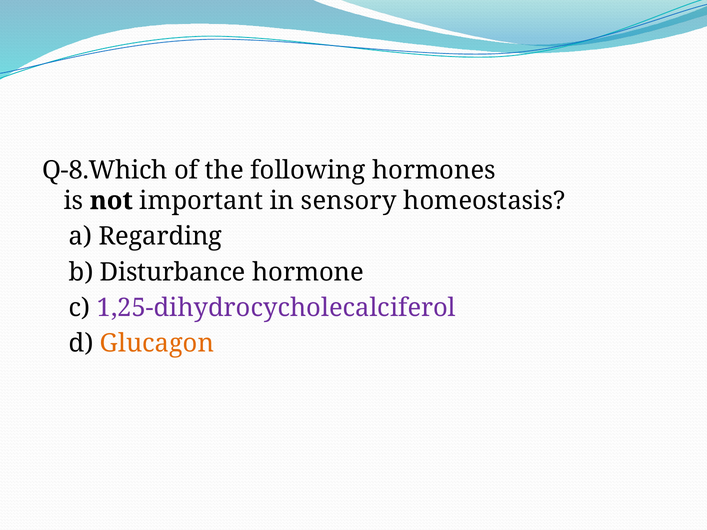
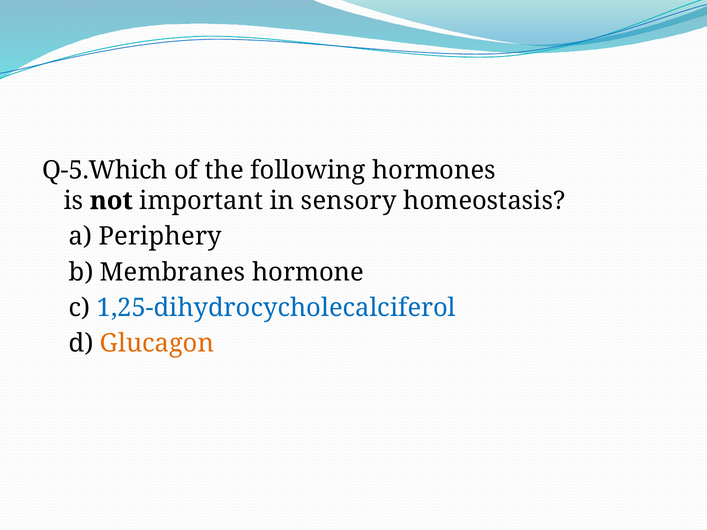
Q-8.Which: Q-8.Which -> Q-5.Which (105, 170)
Regarding: Regarding -> Periphery (160, 237)
Disturbance: Disturbance -> Membranes (173, 272)
1,25-dihydrocycholecalciferol colour: purple -> blue (276, 308)
